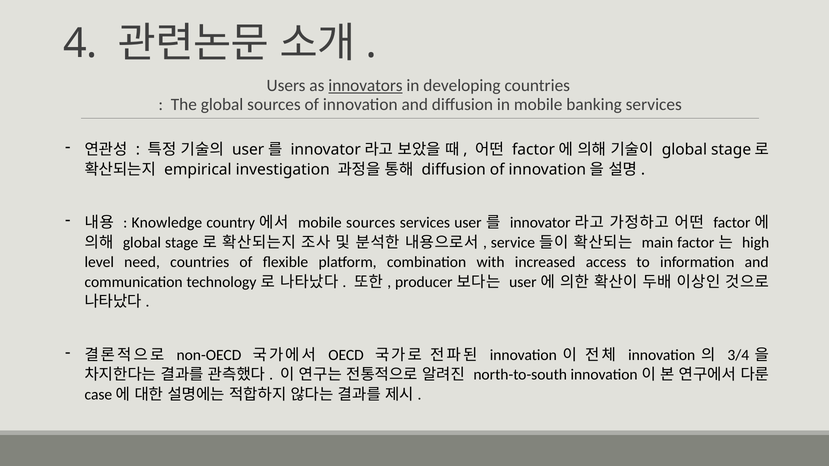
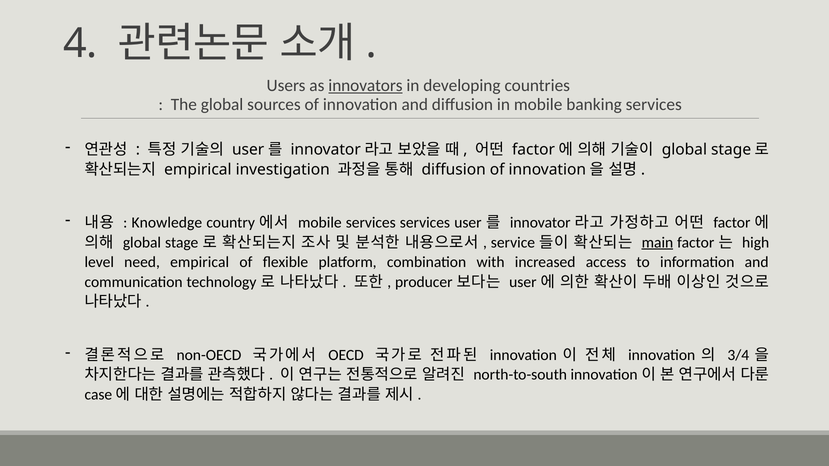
mobile sources: sources -> services (371, 223)
main underline: none -> present (657, 243)
need countries: countries -> empirical (200, 262)
